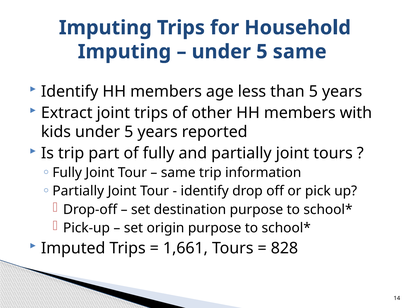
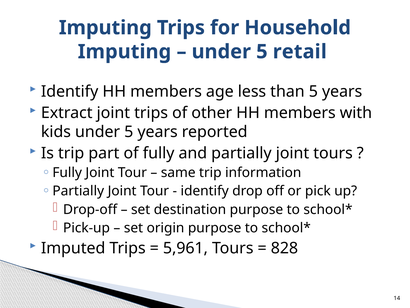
5 same: same -> retail (300, 52)
1,661: 1,661 -> 5,961 (185, 248)
